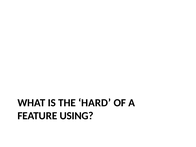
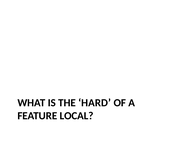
USING: USING -> LOCAL (77, 116)
